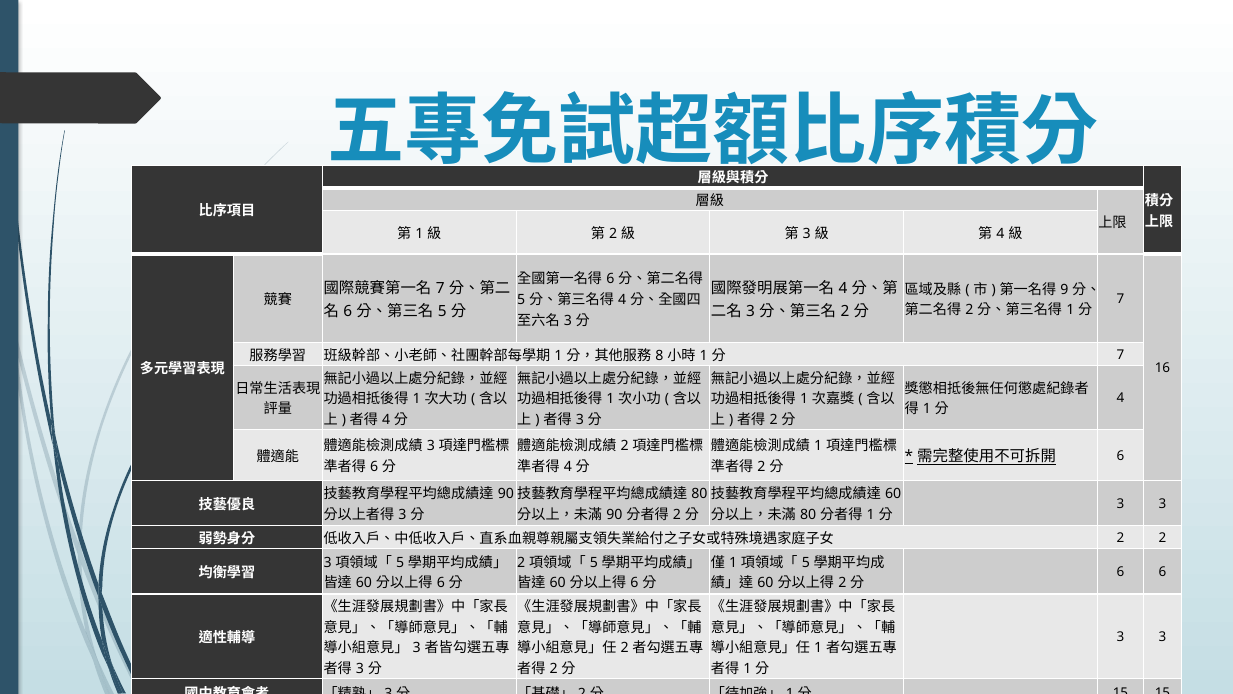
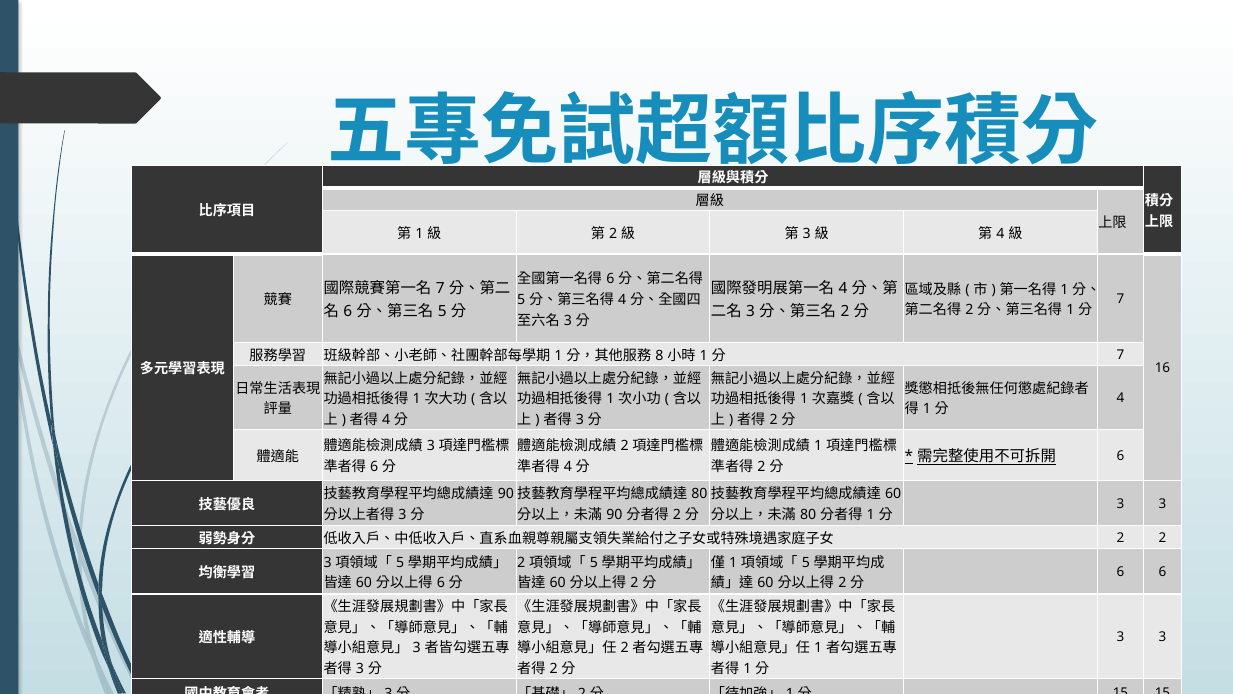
9: 9 -> 1 (1064, 289)
6: 6 -> 2 (635, 583)
